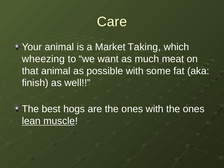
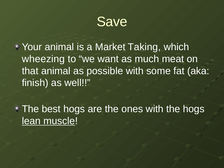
Care: Care -> Save (112, 22)
with the ones: ones -> hogs (194, 109)
